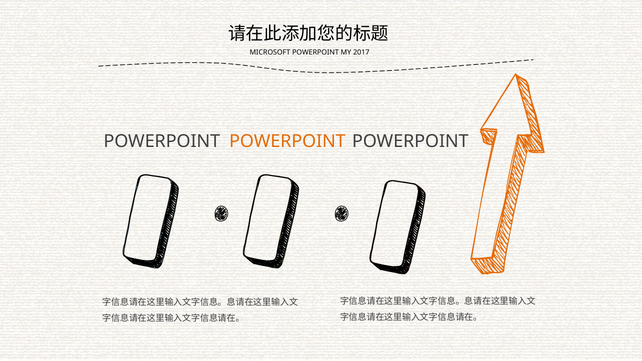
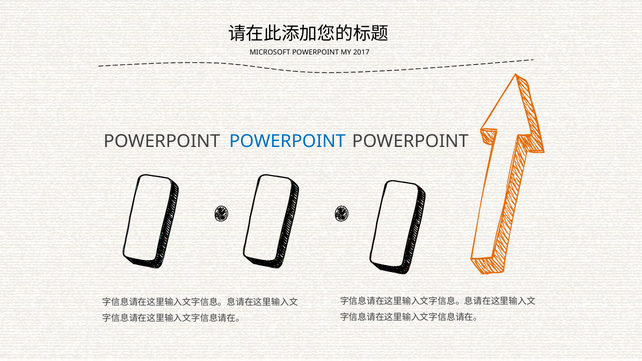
POWERPOINT colour: orange -> blue (287, 142)
